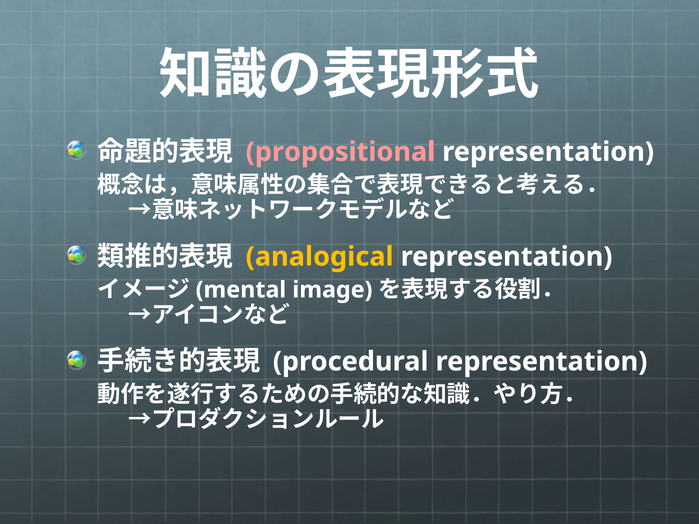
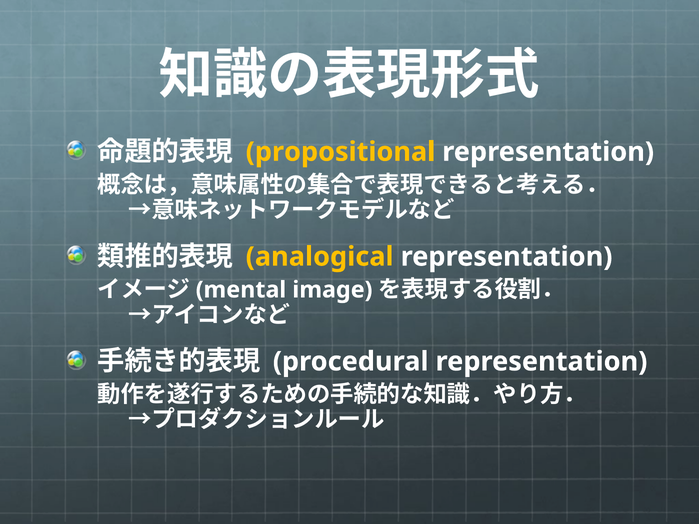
propositional colour: pink -> yellow (340, 152)
